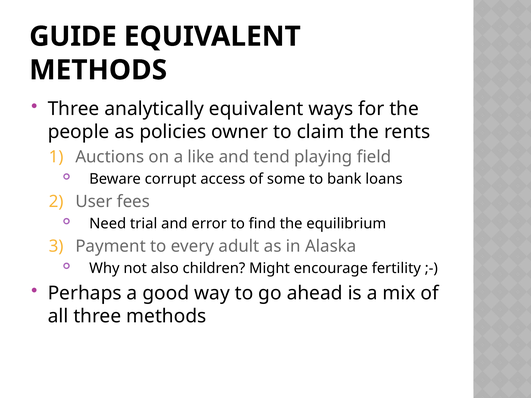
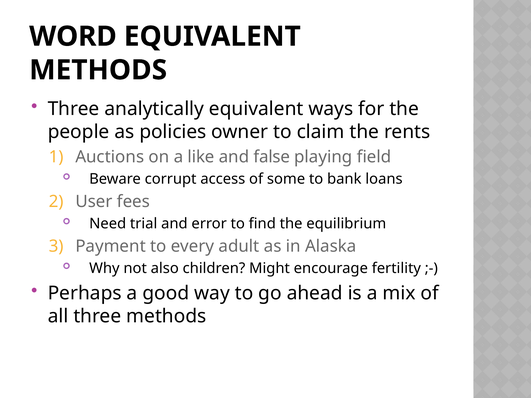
GUIDE: GUIDE -> WORD (73, 36)
tend: tend -> false (272, 157)
